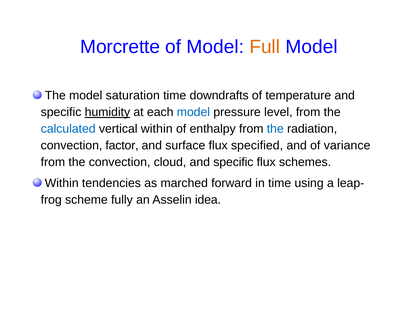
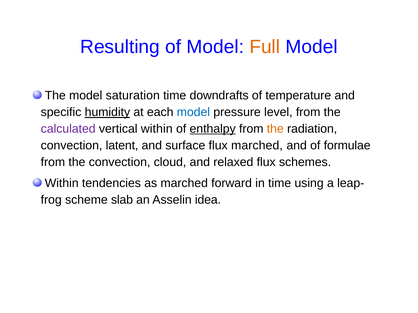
Morcrette: Morcrette -> Resulting (120, 47)
calculated colour: blue -> purple (68, 129)
enthalpy underline: none -> present (213, 129)
the colour: blue -> orange (275, 129)
factor: factor -> latent (122, 146)
flux specified: specified -> marched (257, 146)
variance: variance -> formulae (347, 146)
cloud and specific: specific -> relaxed (233, 162)
fully: fully -> slab (122, 200)
